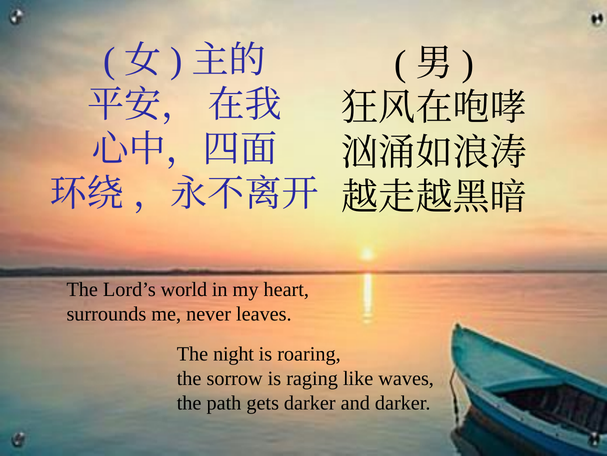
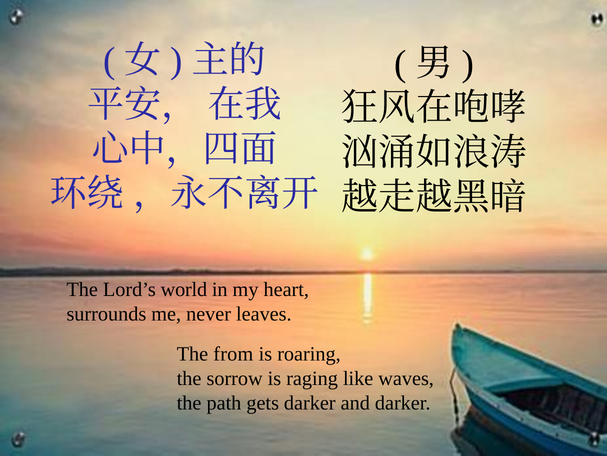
night: night -> from (233, 354)
